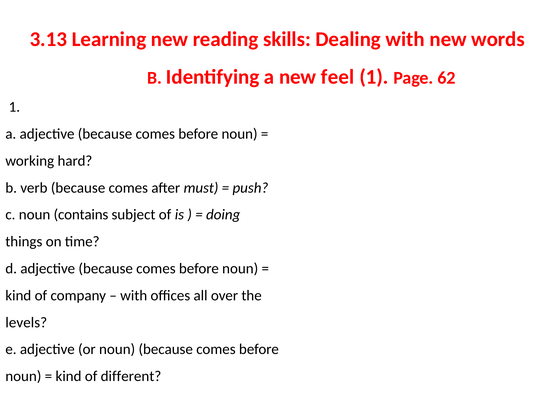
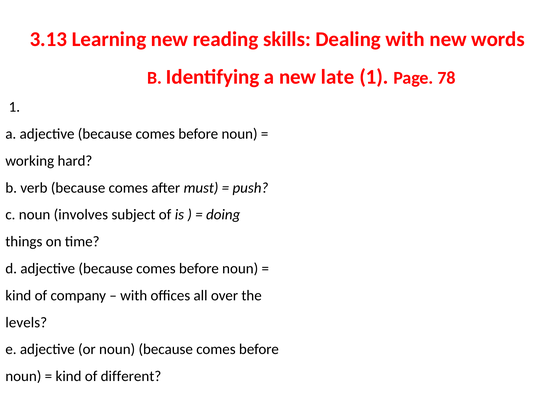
feel: feel -> late (338, 77)
62: 62 -> 78 (447, 78)
contains: contains -> involves (81, 214)
